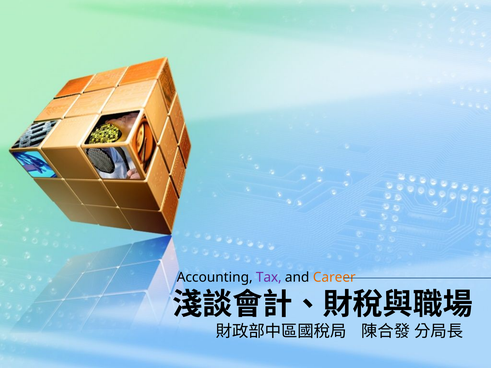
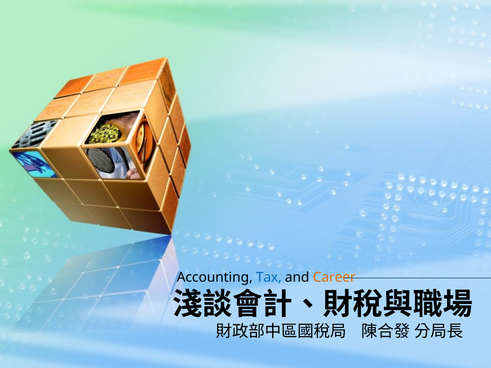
Tax colour: purple -> blue (269, 278)
